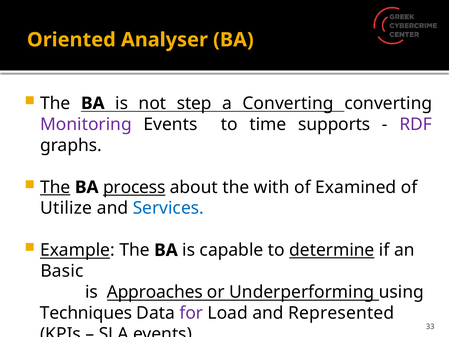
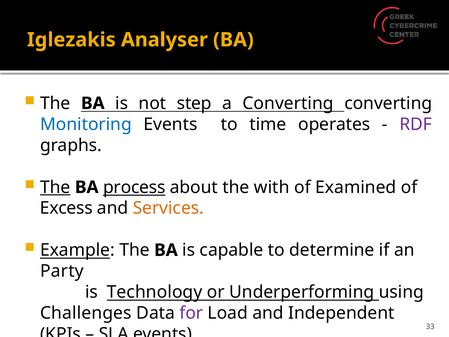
Oriented: Oriented -> Iglezakis (71, 40)
Monitoring colour: purple -> blue (86, 124)
supports: supports -> operates (334, 124)
Utilize: Utilize -> Excess (66, 208)
Services colour: blue -> orange (168, 208)
determine underline: present -> none (332, 250)
Basic: Basic -> Party (62, 271)
Approaches: Approaches -> Technology (155, 292)
Techniques: Techniques -> Challenges (86, 313)
Represented: Represented -> Independent (341, 313)
